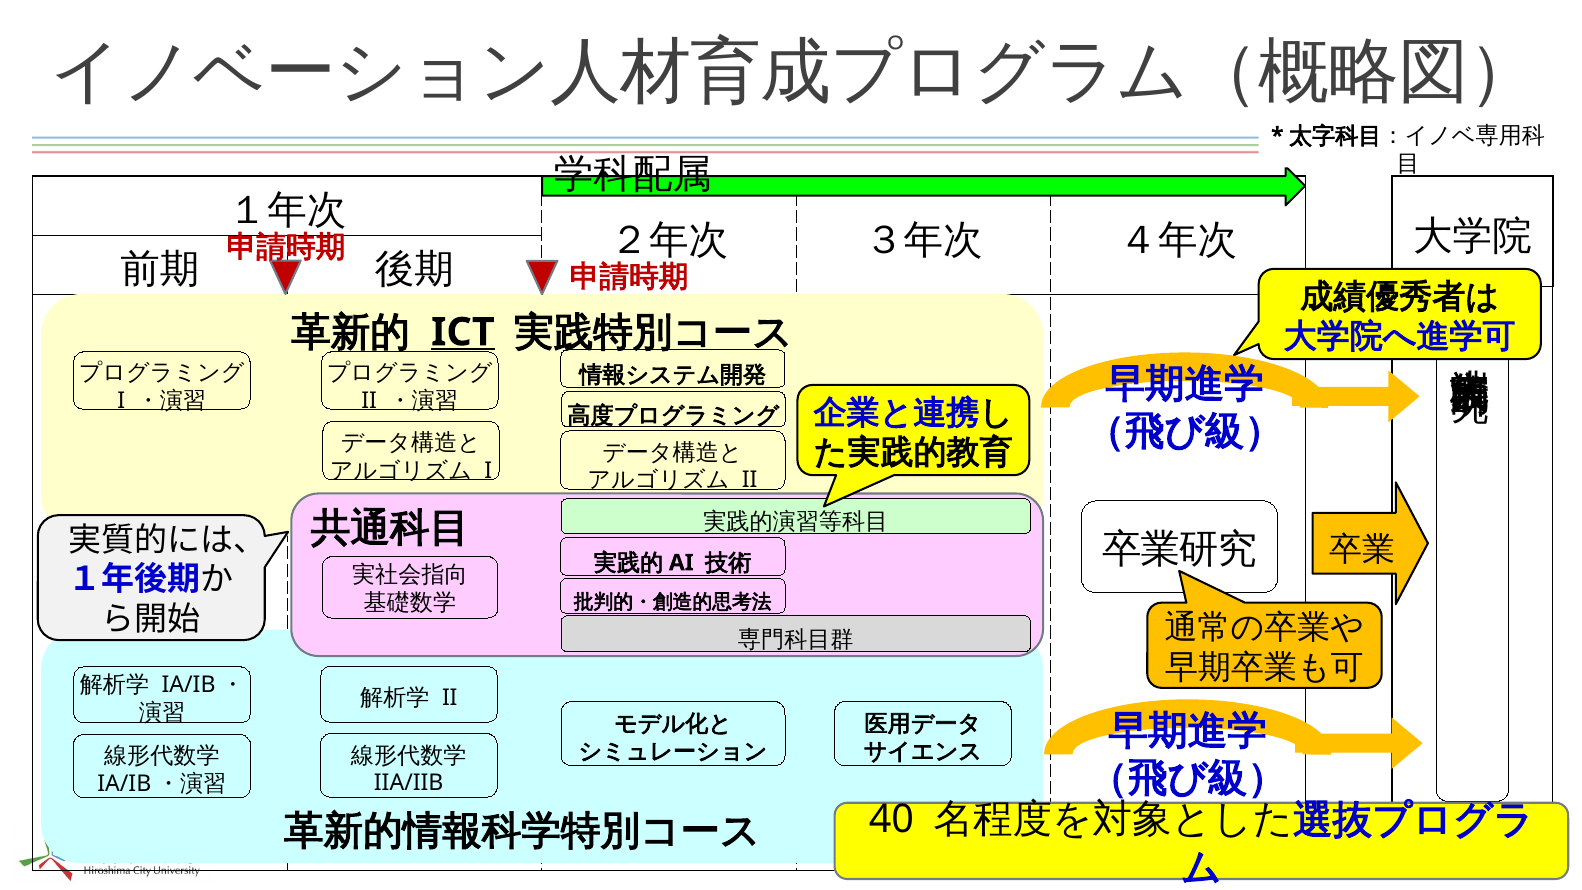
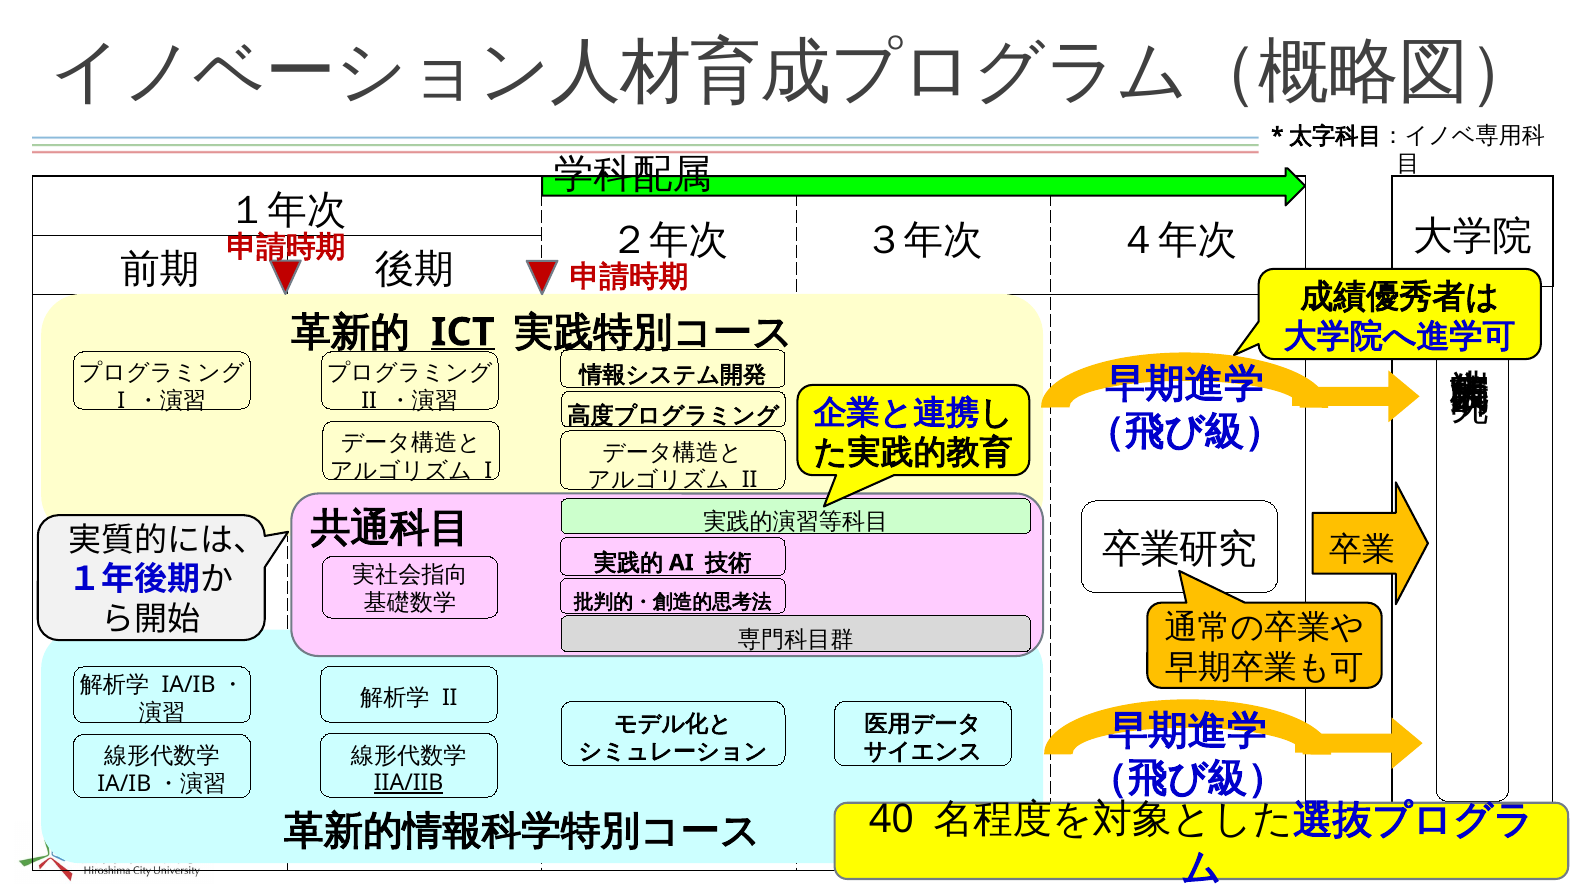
IIA/IIB underline: none -> present (409, 783)
